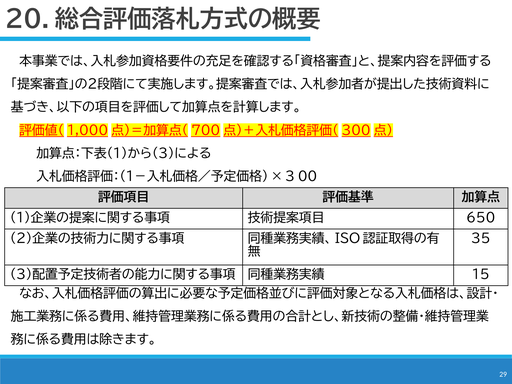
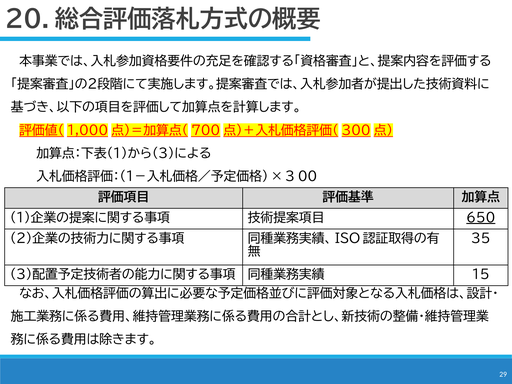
６５０ underline: none -> present (481, 218)
